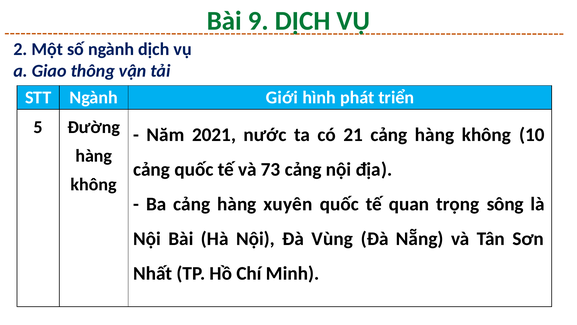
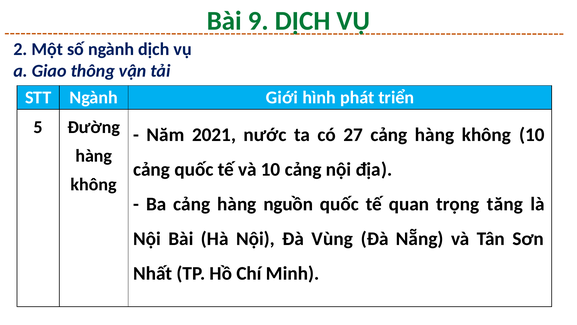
21: 21 -> 27 (353, 135)
và 73: 73 -> 10 (271, 169)
xuyên: xuyên -> nguồn (288, 204)
sông: sông -> tăng (505, 204)
